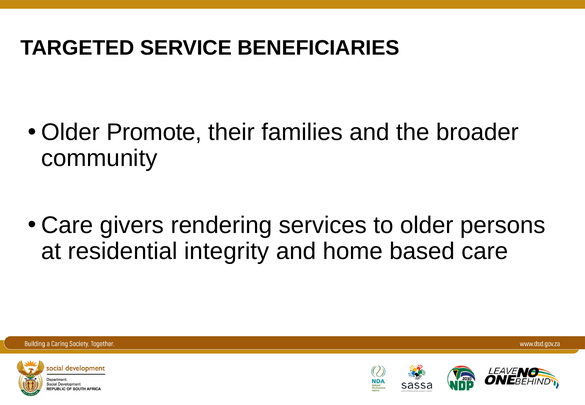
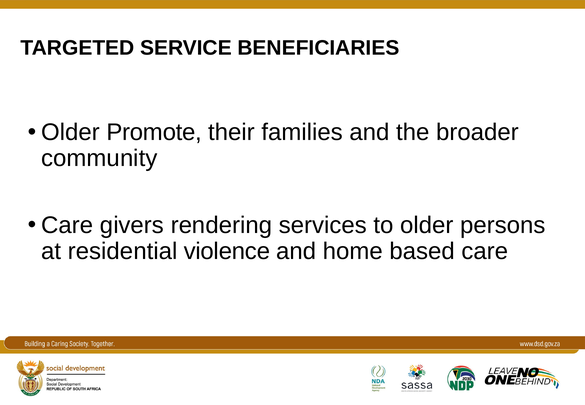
integrity: integrity -> violence (227, 251)
